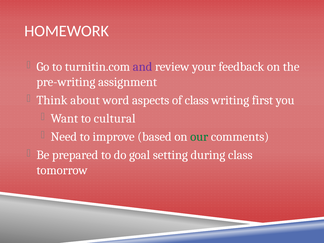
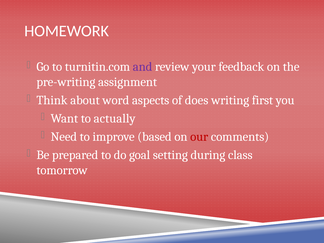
of class: class -> does (197, 100)
cultural: cultural -> actually (115, 118)
our colour: green -> red (199, 137)
